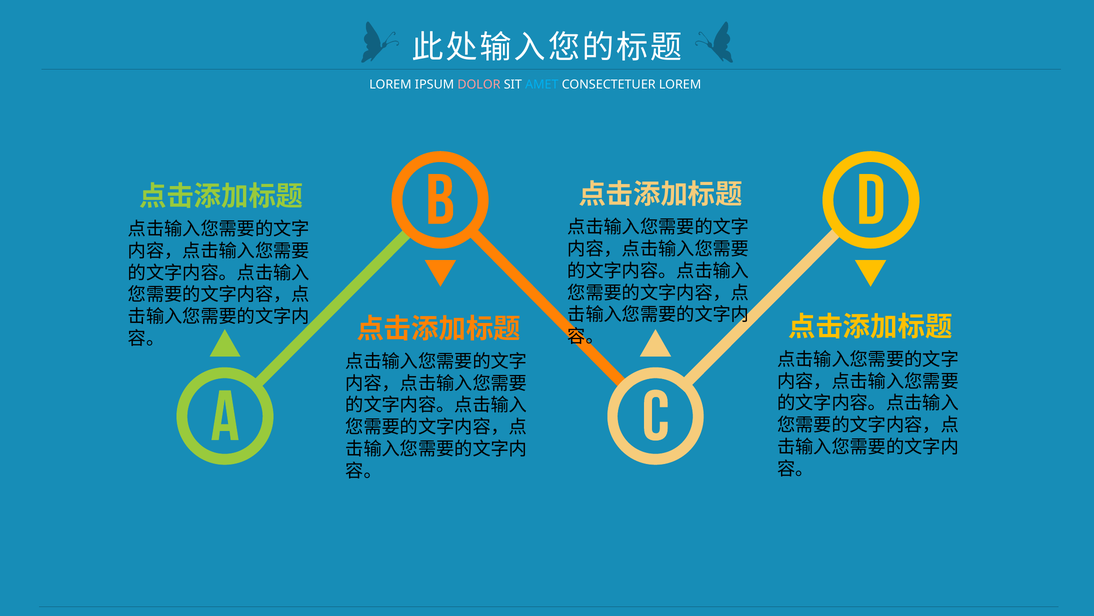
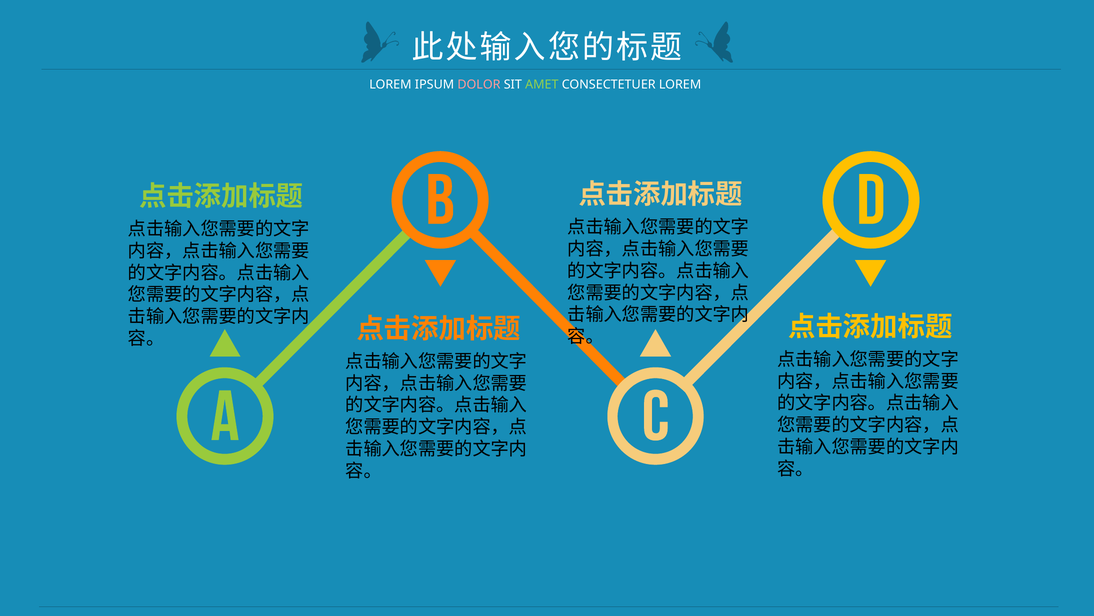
AMET colour: light blue -> light green (542, 85)
